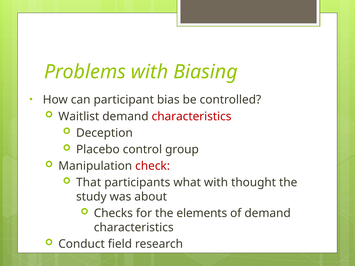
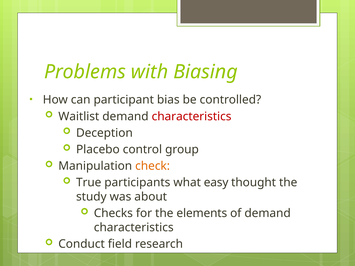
check colour: red -> orange (153, 166)
That: That -> True (89, 183)
what with: with -> easy (216, 183)
